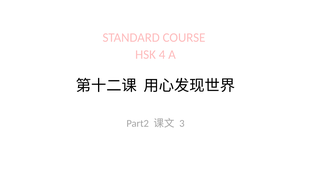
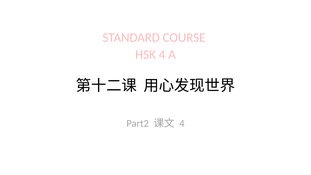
3: 3 -> 4 (182, 123)
